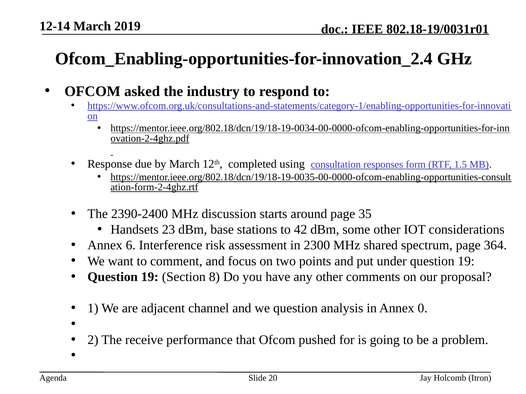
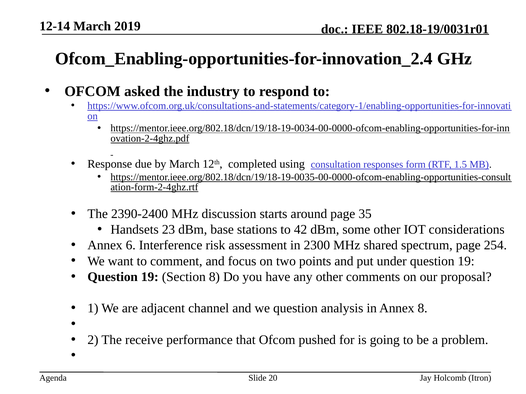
364: 364 -> 254 (495, 246)
Annex 0: 0 -> 8 (423, 309)
